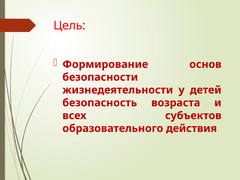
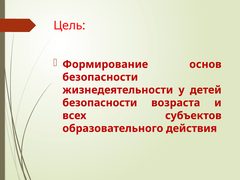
безопасность: безопасность -> безопасности (100, 103)
